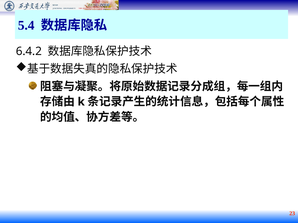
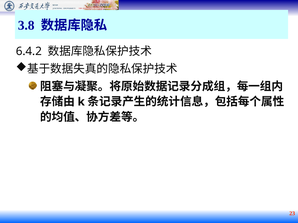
5.4: 5.4 -> 3.8 (26, 25)
